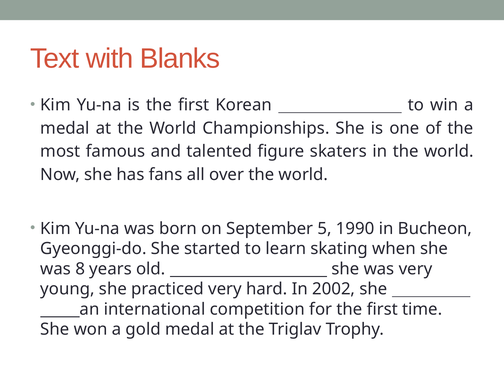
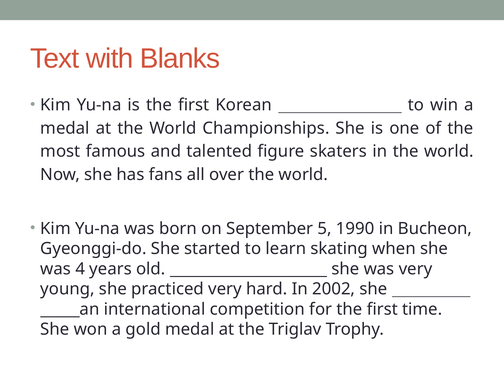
8: 8 -> 4 (80, 269)
